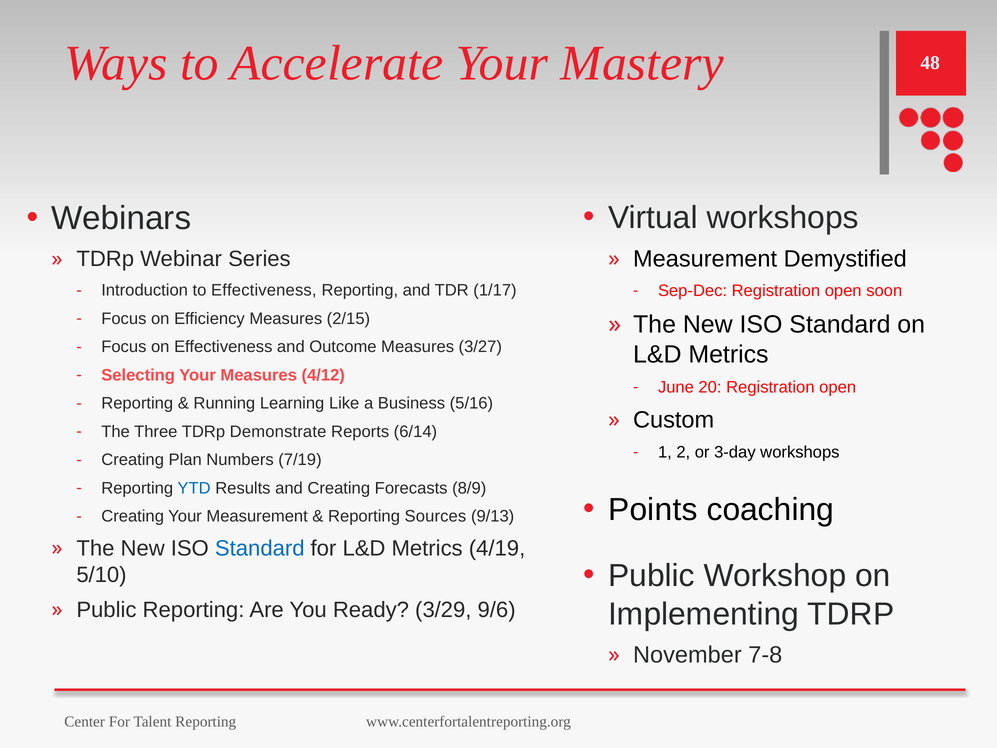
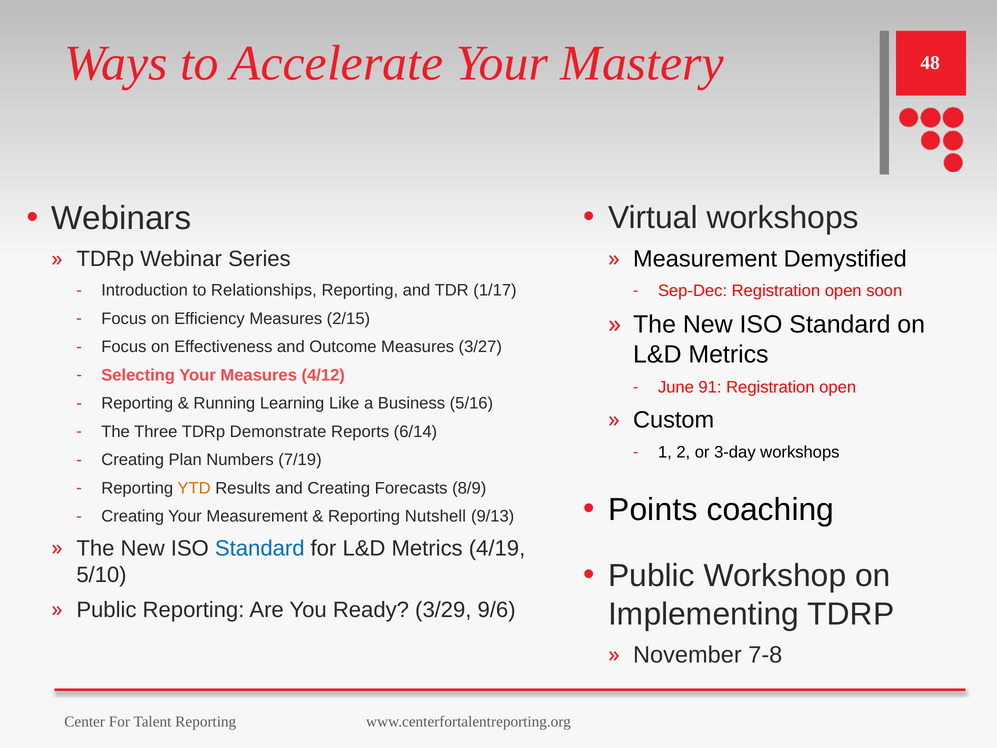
to Effectiveness: Effectiveness -> Relationships (264, 290)
20: 20 -> 91 (710, 387)
YTD colour: blue -> orange (194, 488)
Sources: Sources -> Nutshell (435, 516)
